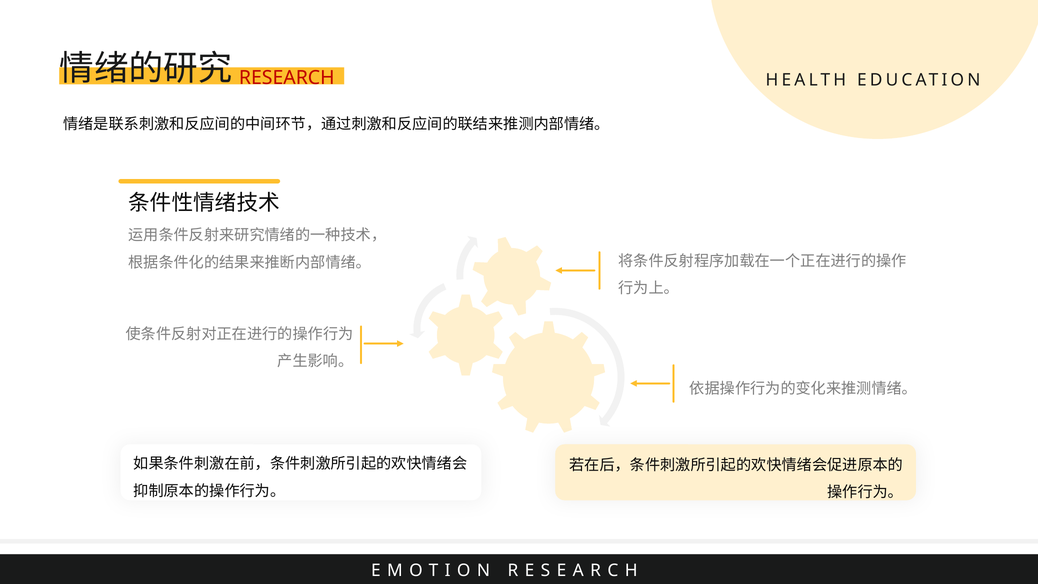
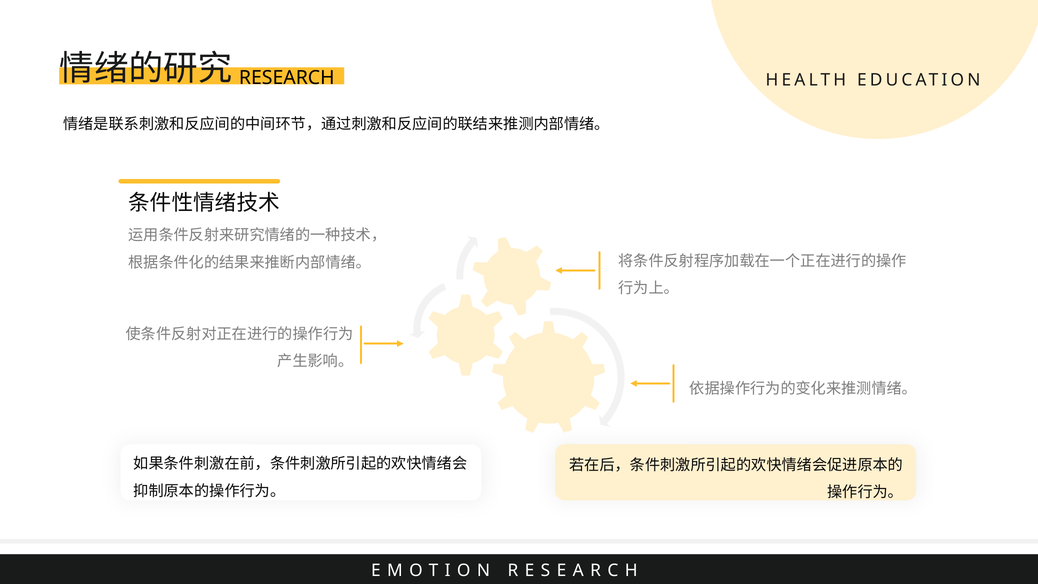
RESEARCH colour: red -> black (287, 78)
